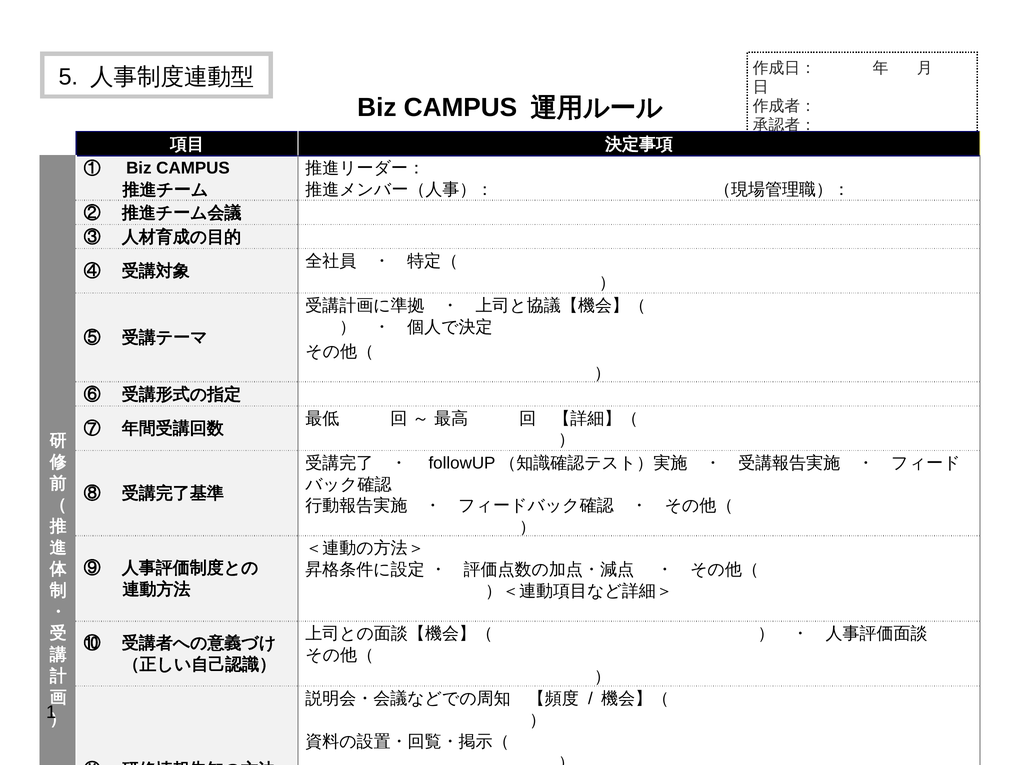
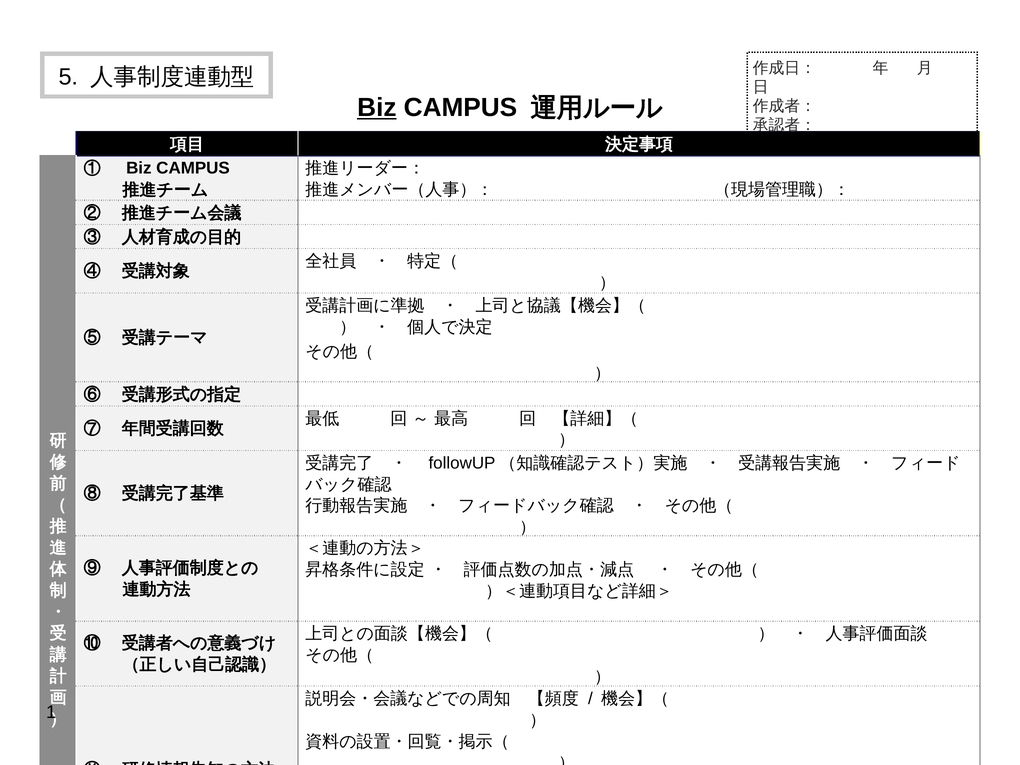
Biz underline: none -> present (377, 108)
